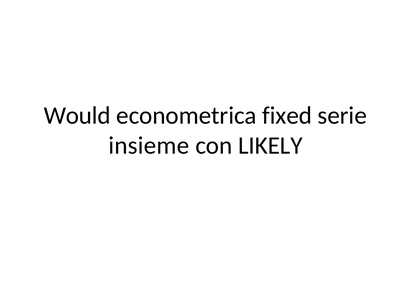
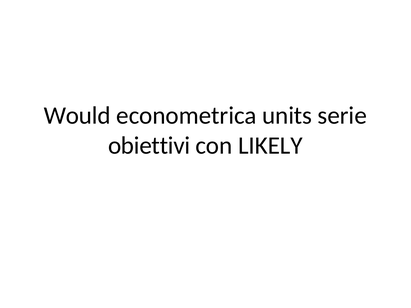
fixed: fixed -> units (287, 115)
insieme: insieme -> obiettivi (149, 146)
